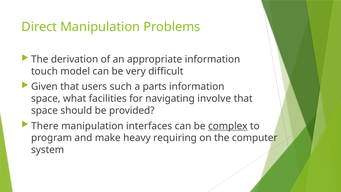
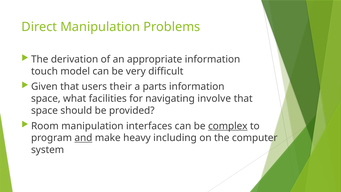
such: such -> their (121, 87)
There: There -> Room (45, 126)
and underline: none -> present (83, 138)
requiring: requiring -> including (175, 138)
